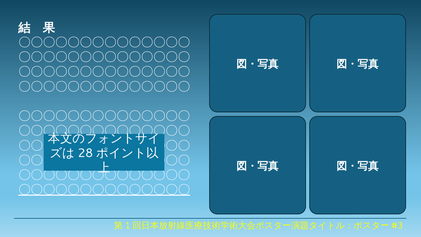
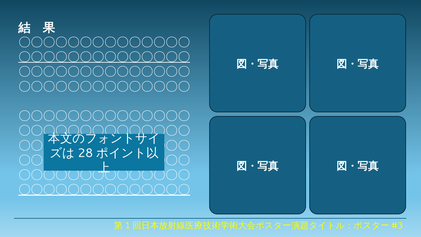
〇〇〇〇〇〇〇〇〇〇〇〇〇〇 underline: none -> present (104, 57)
